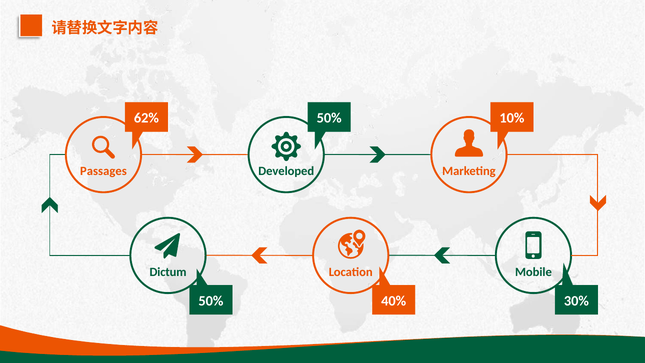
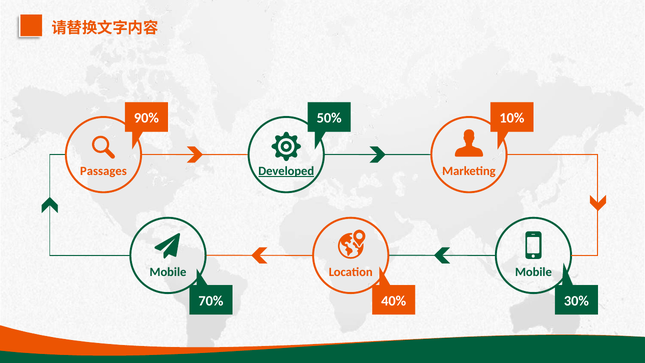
62%: 62% -> 90% (146, 118)
Developed underline: none -> present (286, 171)
Dictum: Dictum -> Mobile (168, 272)
50%: 50% -> 70% (211, 301)
